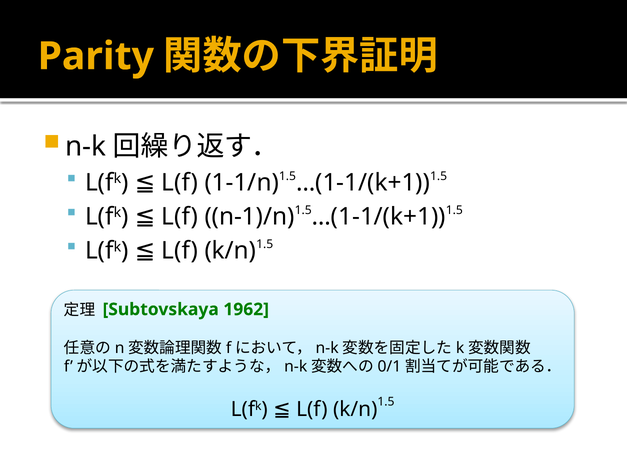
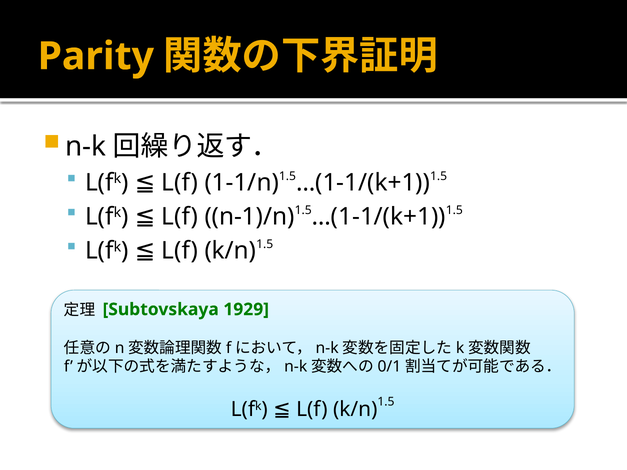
1962: 1962 -> 1929 (246, 310)
